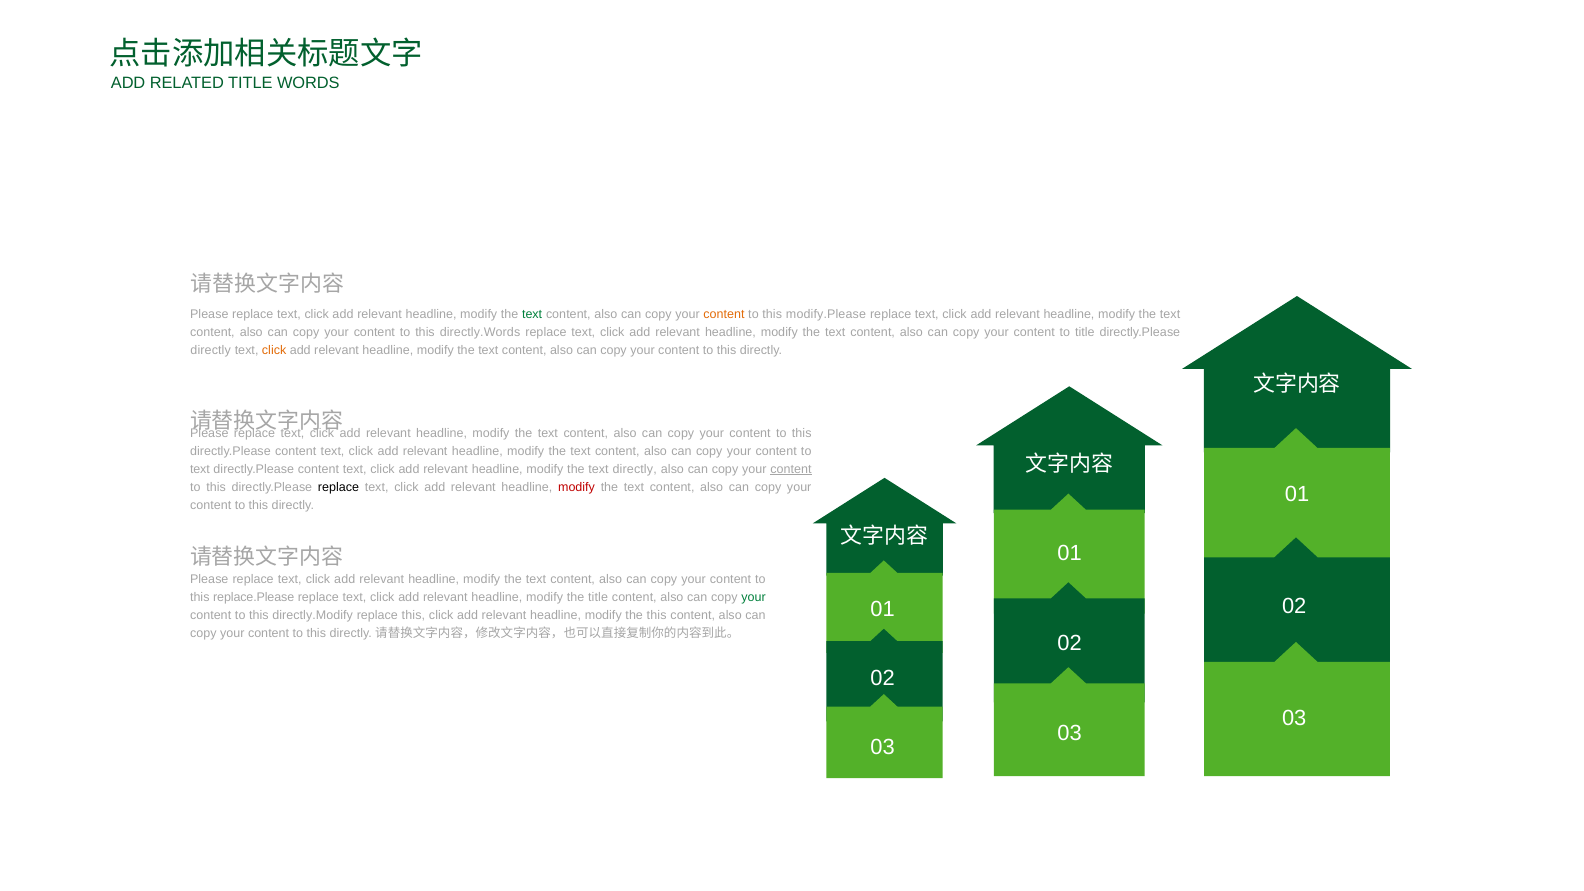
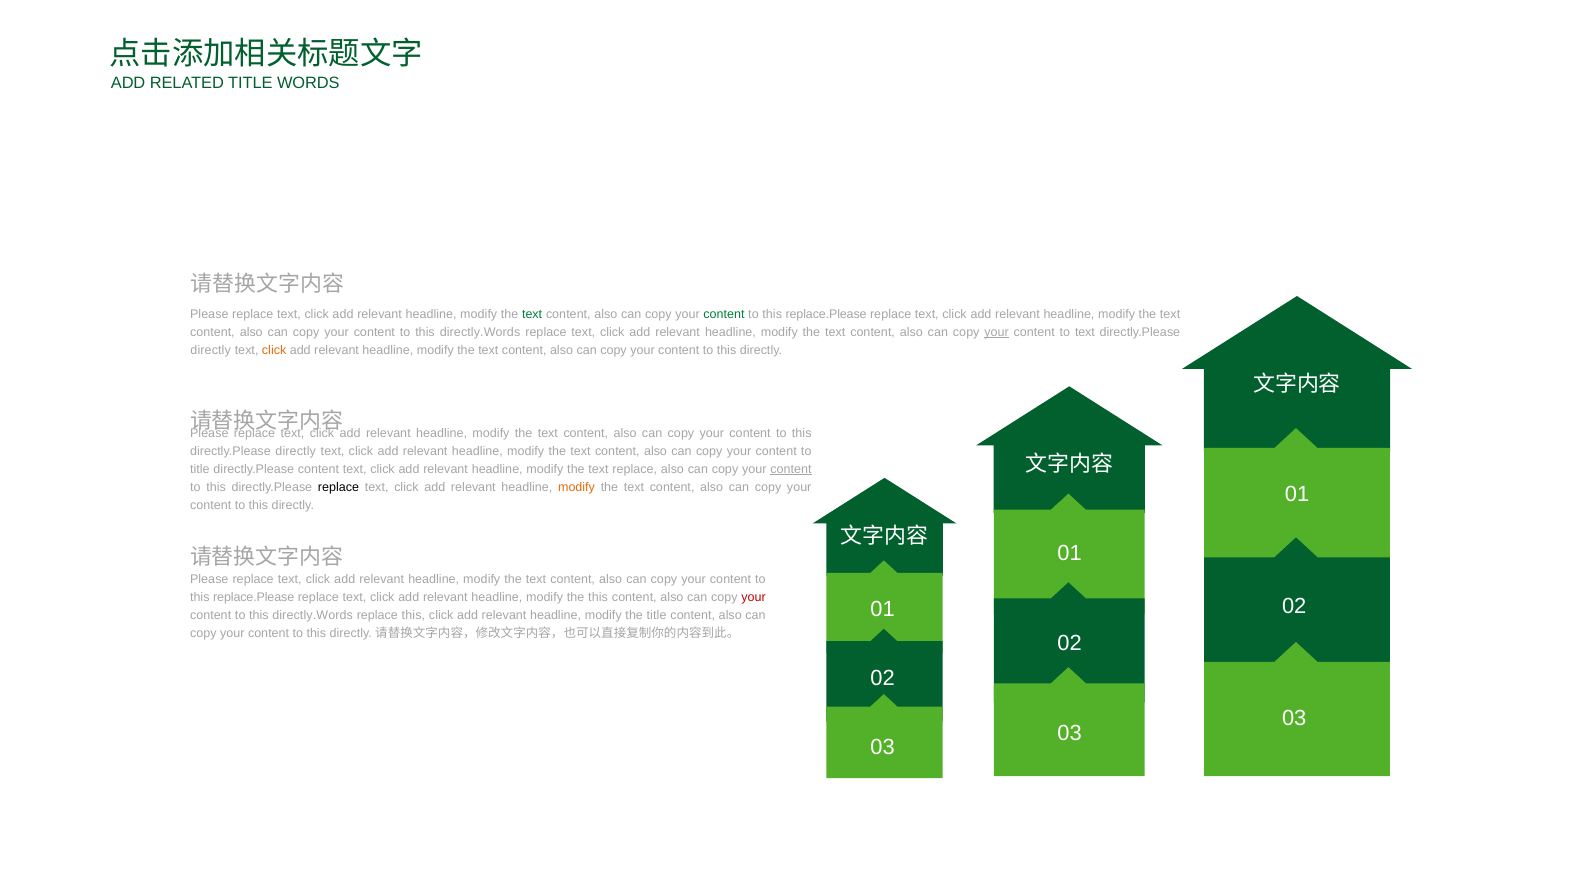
content colour: orange -> green (724, 314)
modify.Please: modify.Please -> replace.Please (826, 314)
your underline: none -> present (997, 332)
to title: title -> text (1085, 332)
content: content -> directly (296, 451)
text: text -> title (200, 469)
text directly: directly -> replace (635, 469)
modify colour: red -> orange (576, 487)
the title: title -> this (598, 597)
your colour: green -> red (754, 597)
directly.Modify: directly.Modify -> directly.Words (313, 615)
the this: this -> title (657, 615)
